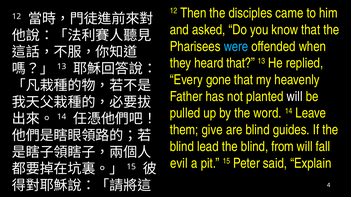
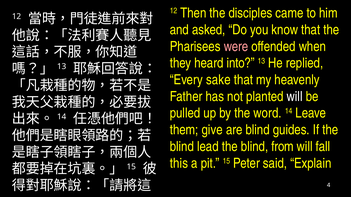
were colour: light blue -> pink (236, 47)
heard that: that -> into (241, 63)
gone: gone -> sake (218, 80)
evil: evil -> this (179, 164)
